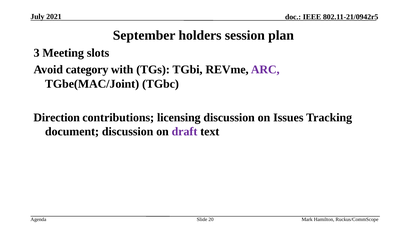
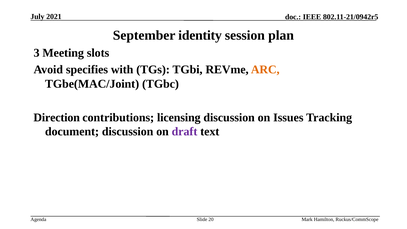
holders: holders -> identity (200, 35)
category: category -> specifies (87, 70)
ARC colour: purple -> orange (265, 70)
